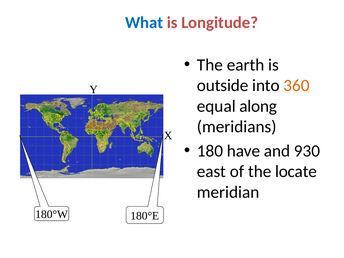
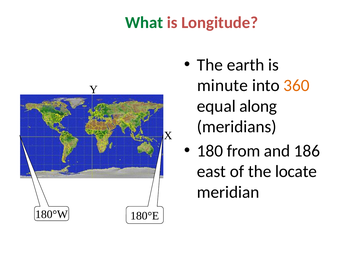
What colour: blue -> green (144, 23)
outside: outside -> minute (222, 85)
have: have -> from (244, 151)
930: 930 -> 186 (307, 151)
